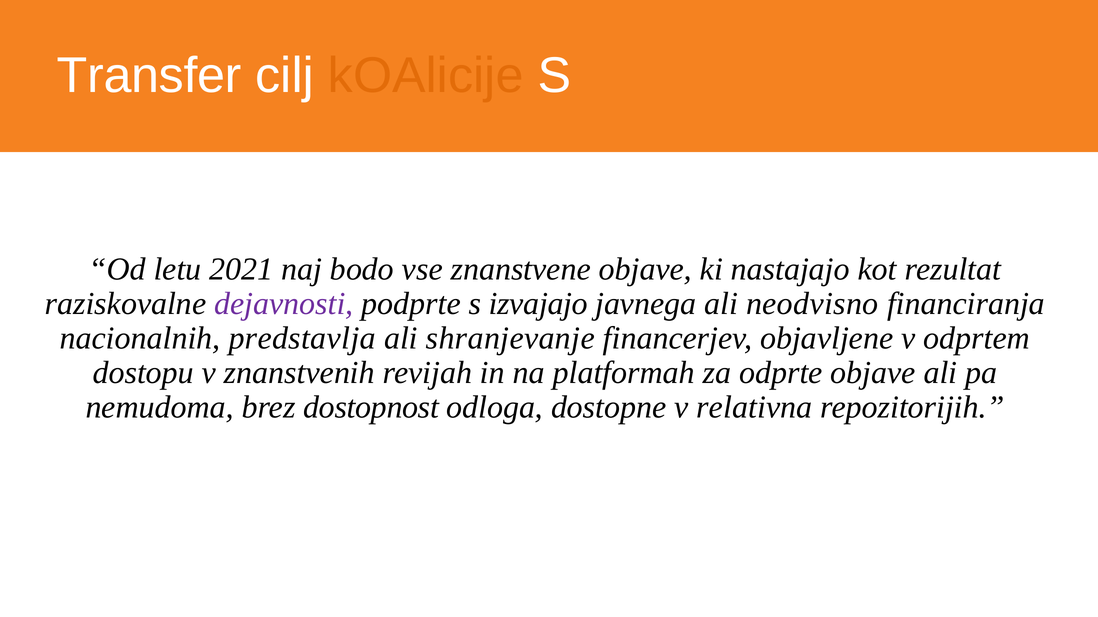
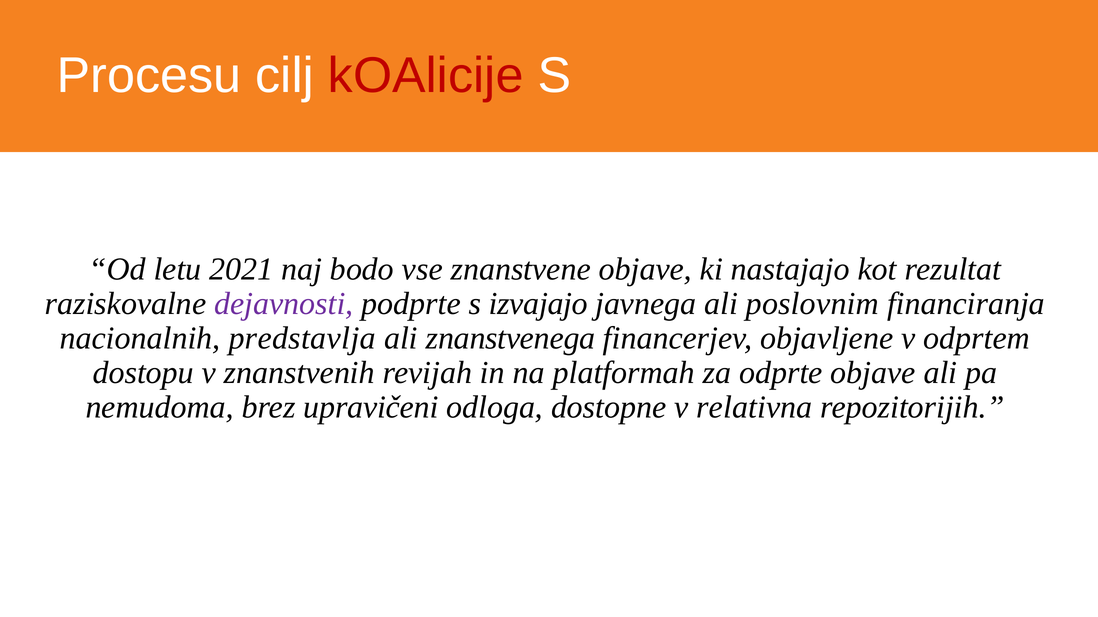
Transfer: Transfer -> Procesu (149, 76)
kOAlicije colour: orange -> red (426, 76)
neodvisno: neodvisno -> poslovnim (812, 304)
shranjevanje: shranjevanje -> znanstvenega (511, 339)
dostopnost: dostopnost -> upravičeni (371, 408)
